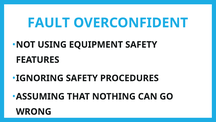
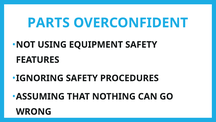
FAULT: FAULT -> PARTS (49, 23)
